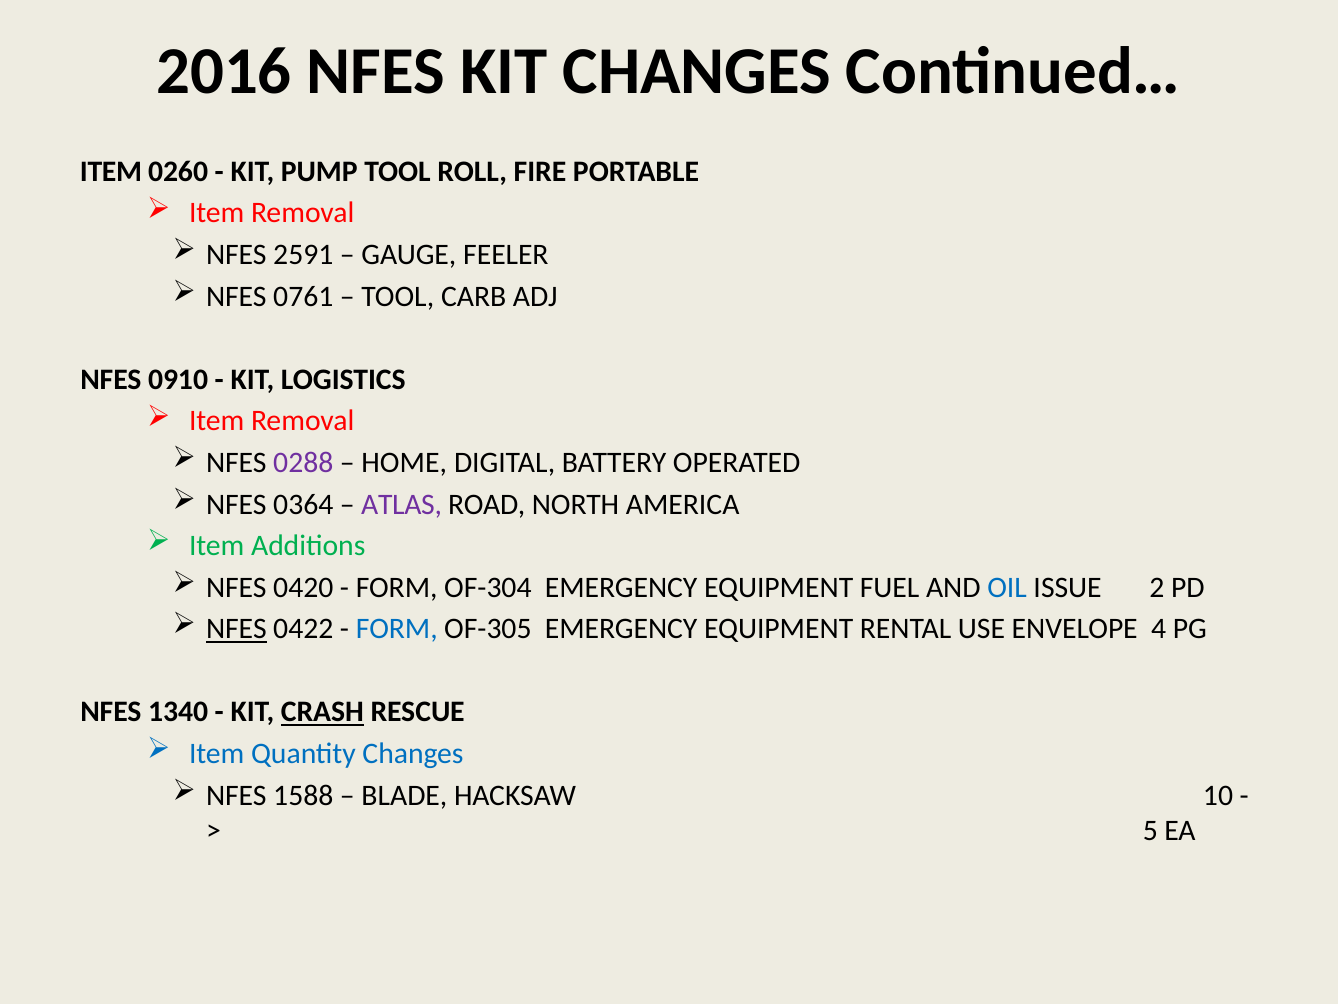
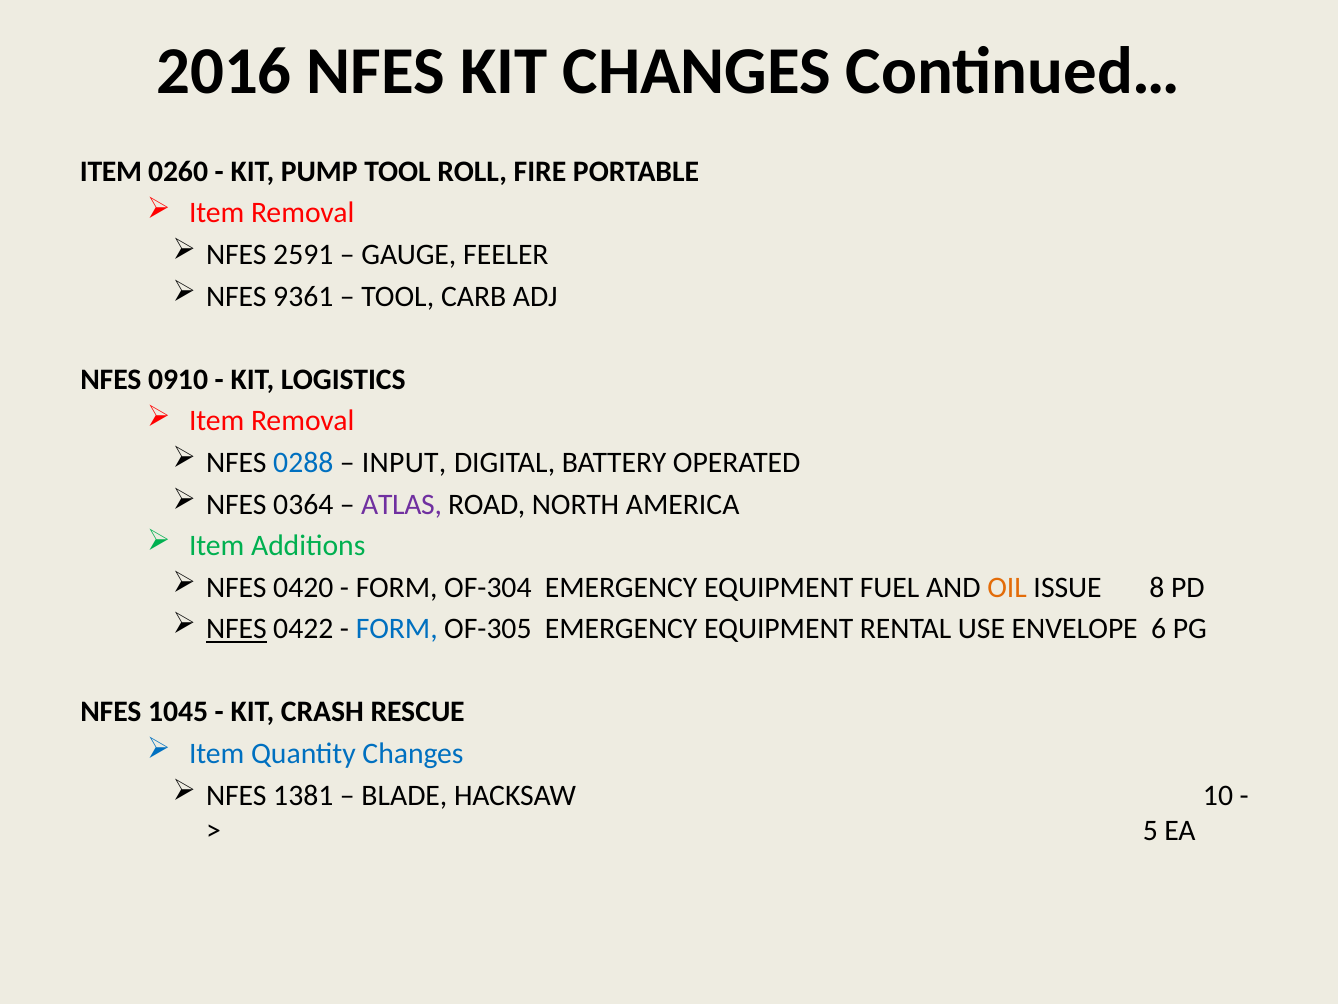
0761: 0761 -> 9361 (303, 296)
0288 colour: purple -> blue (303, 462)
HOME: HOME -> INPUT (404, 462)
OIL colour: blue -> orange (1007, 587)
2: 2 -> 8 (1157, 587)
4: 4 -> 6 (1159, 629)
1340: 1340 -> 1045 (178, 712)
CRASH underline: present -> none (322, 712)
1588: 1588 -> 1381 (303, 795)
